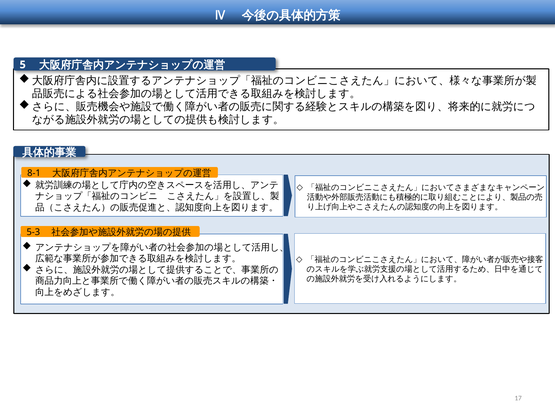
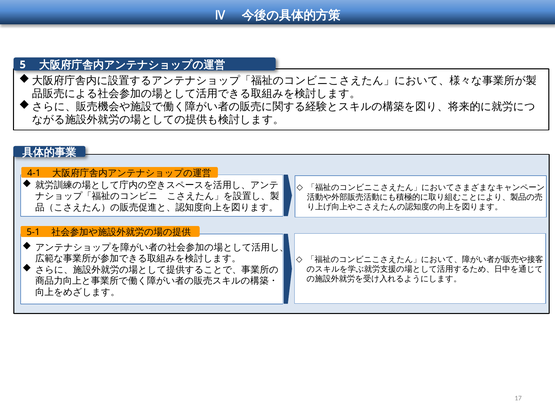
8-1: 8-1 -> 4-1 (34, 173)
5-3: 5-3 -> 5-1 (33, 232)
